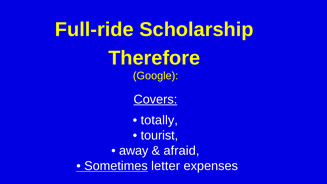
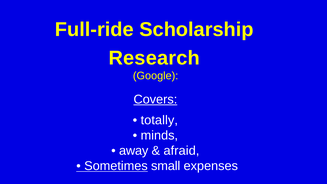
Therefore: Therefore -> Research (154, 58)
tourist: tourist -> minds (159, 135)
letter: letter -> small (166, 166)
